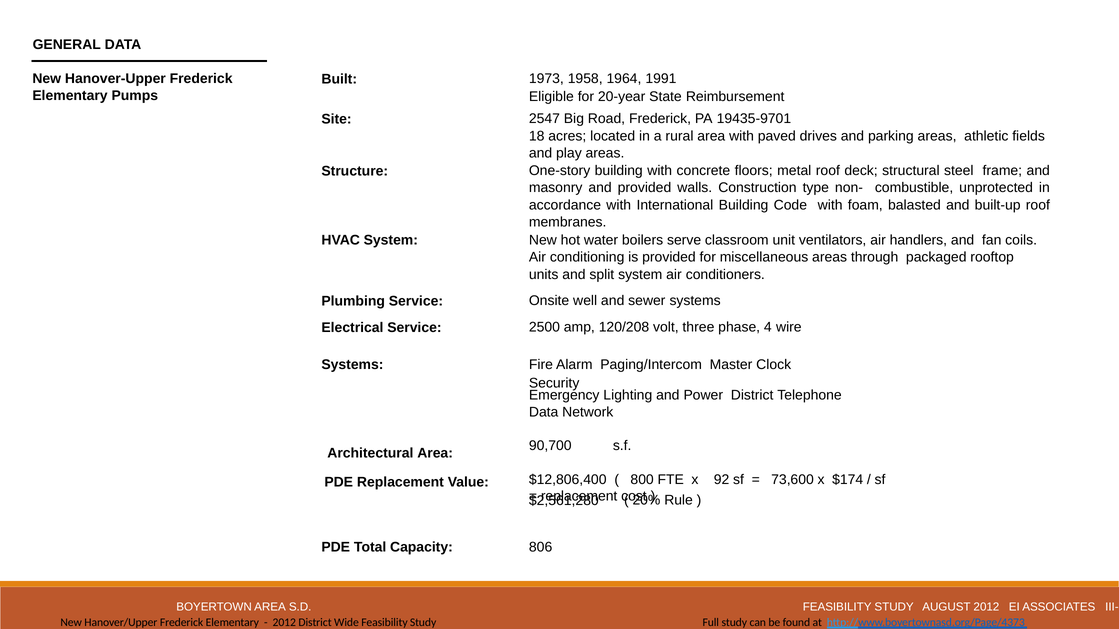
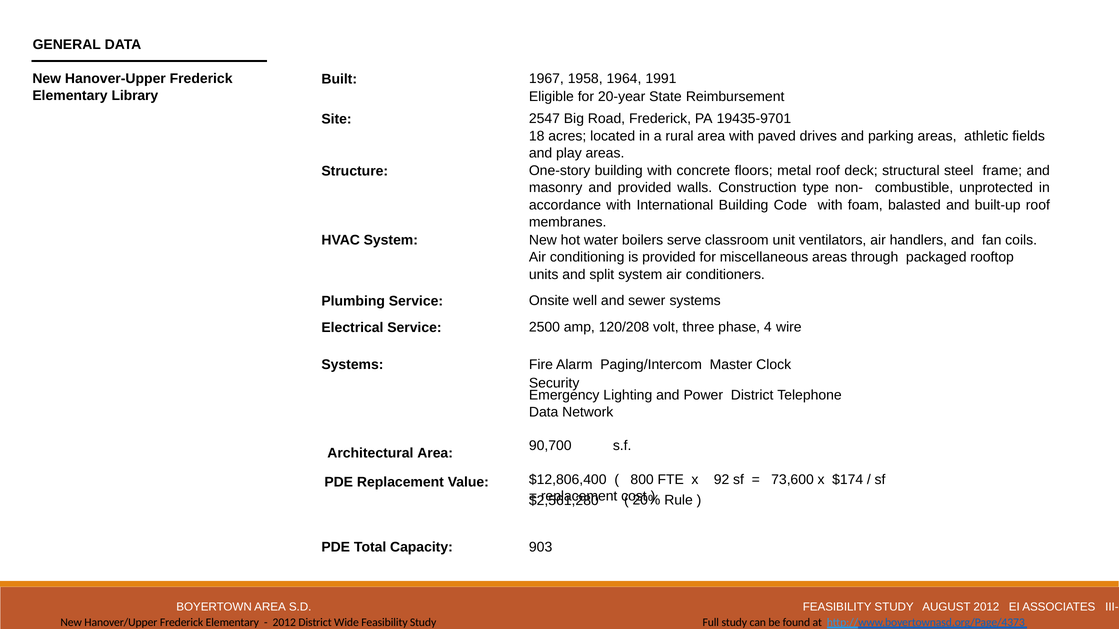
1973: 1973 -> 1967 (546, 79)
Pumps: Pumps -> Library (135, 96)
806: 806 -> 903 (541, 547)
